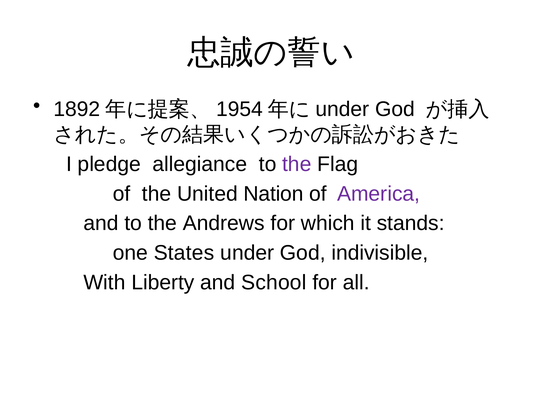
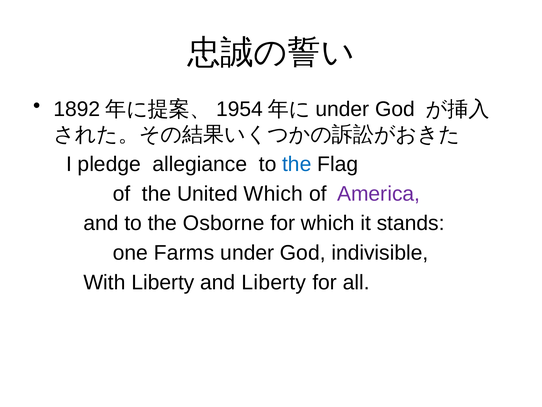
the colour: purple -> blue (297, 164)
United Nation: Nation -> Which (273, 193)
Andrews: Andrews -> Osborne (224, 223)
States: States -> Farms (184, 253)
and School: School -> Liberty (274, 282)
